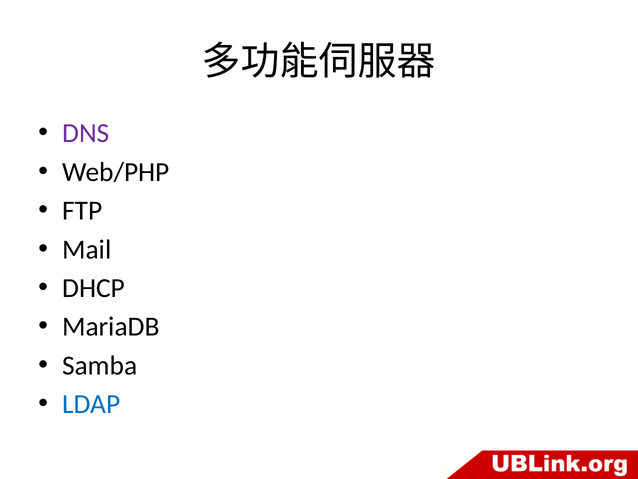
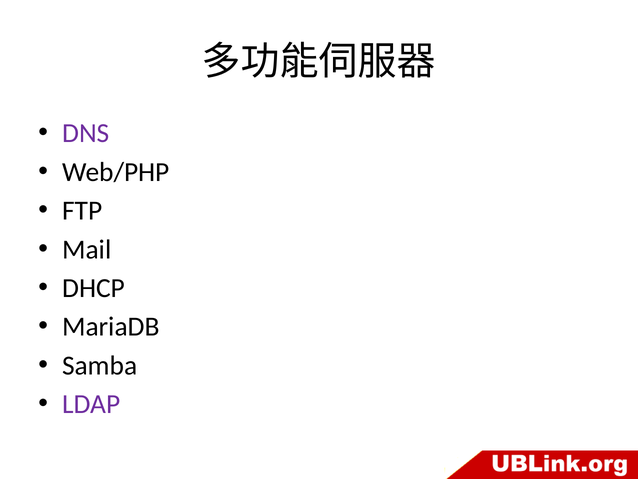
LDAP colour: blue -> purple (91, 404)
